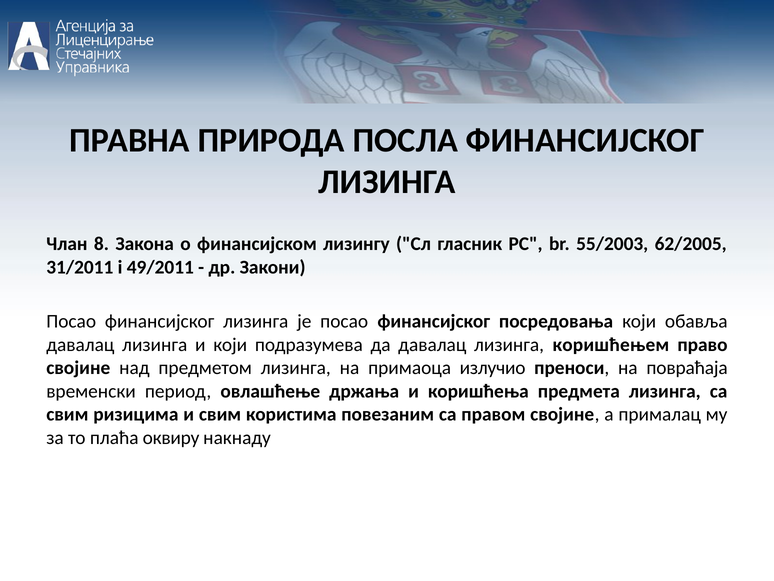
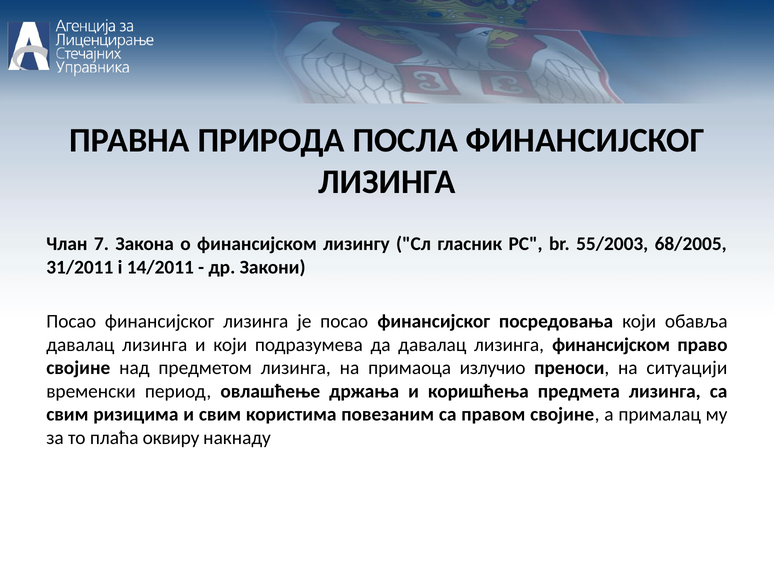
8: 8 -> 7 (101, 244)
62/2005: 62/2005 -> 68/2005 (691, 244)
49/2011: 49/2011 -> 14/2011 (160, 267)
лизинга коришћењем: коришћењем -> финансијском (611, 344)
повраћаја: повраћаја -> ситуацији (687, 368)
